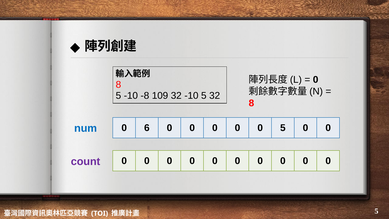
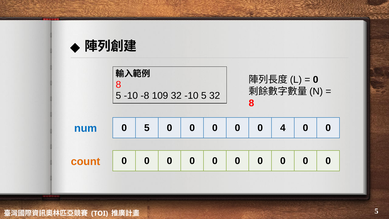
0 6: 6 -> 5 (147, 128)
0 5: 5 -> 4 (283, 128)
count colour: purple -> orange (86, 161)
